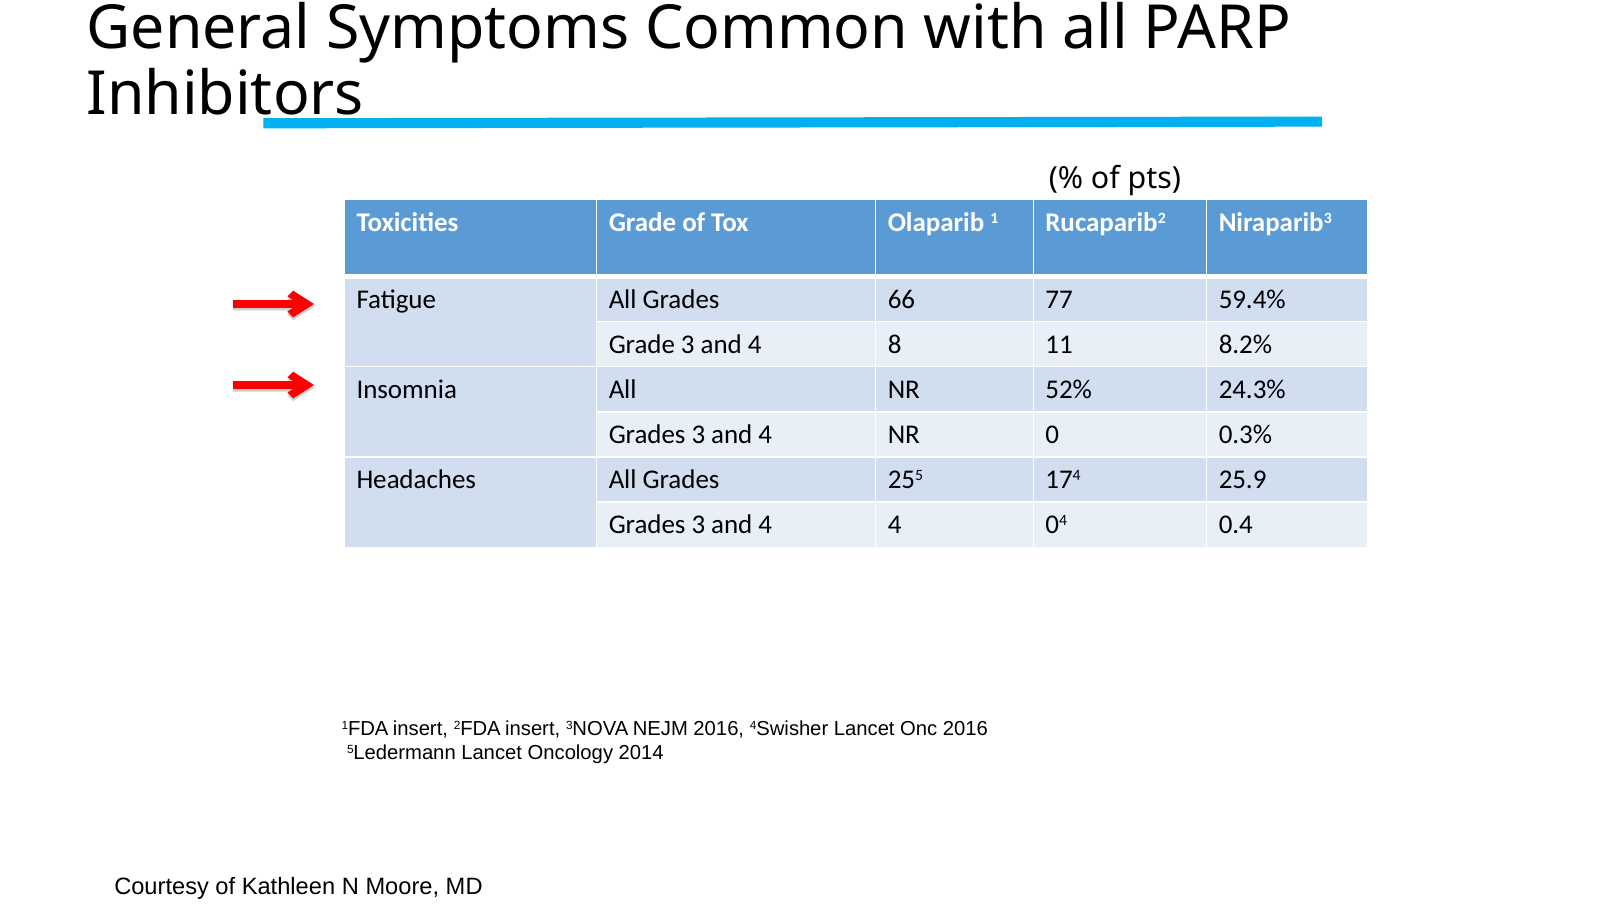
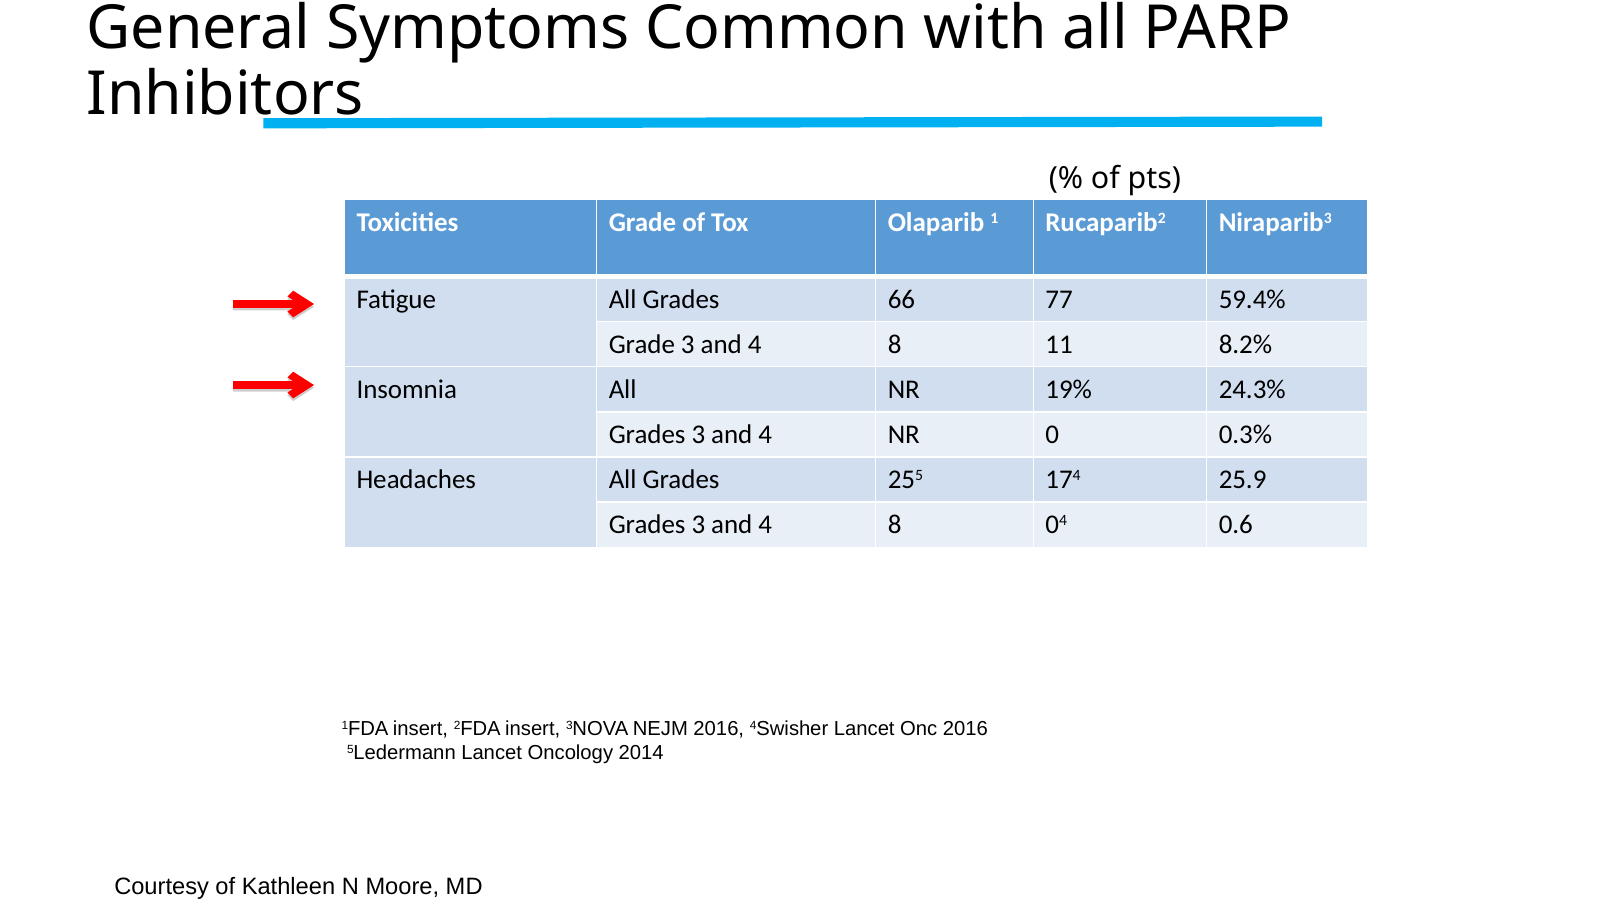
52%: 52% -> 19% (1069, 390)
4: 4 -> 8 (895, 525)
0.4: 0.4 -> 0.6 (1236, 525)
